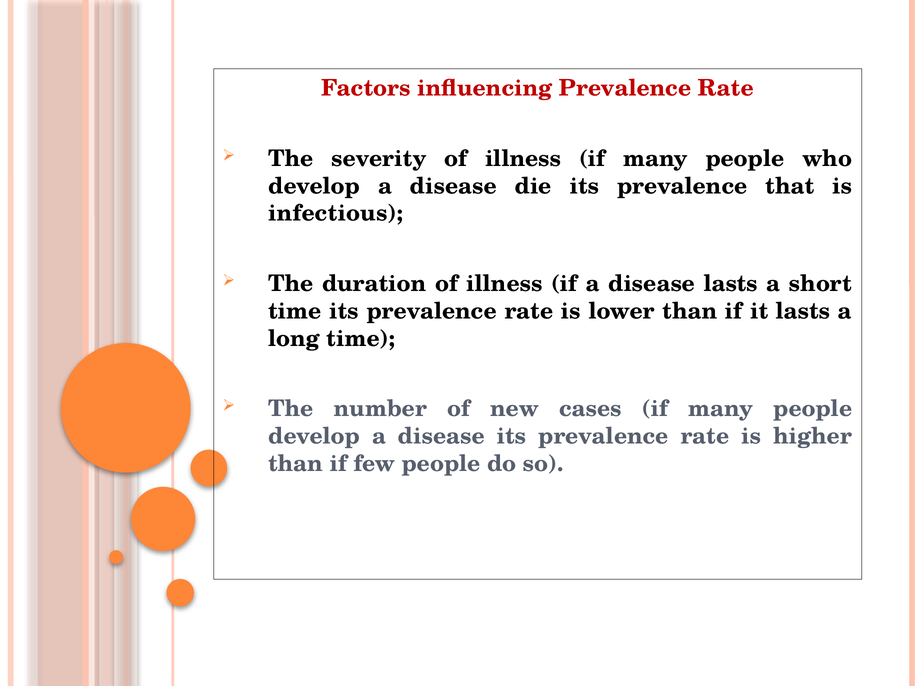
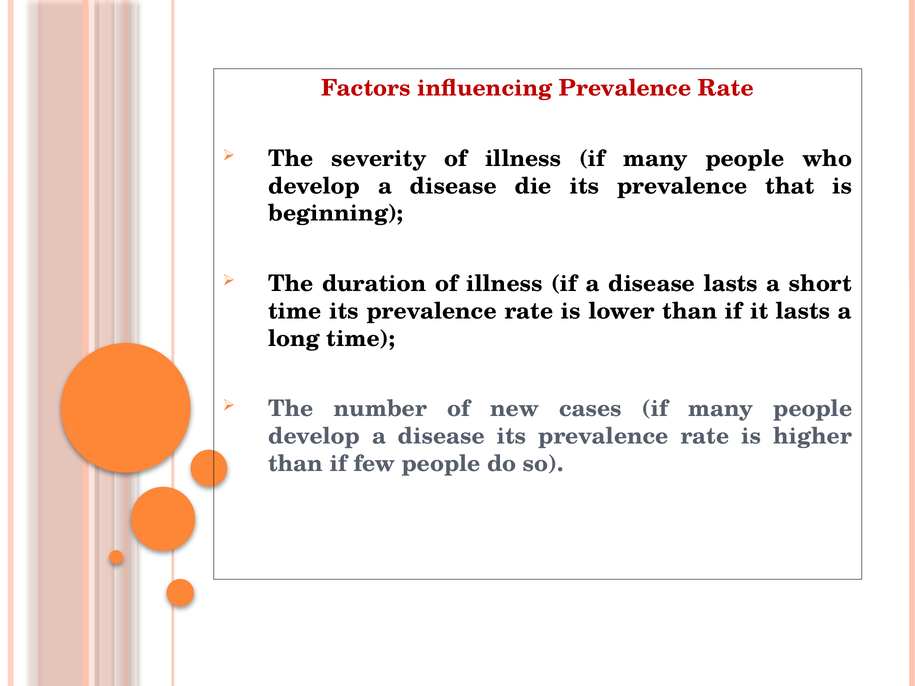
infectious: infectious -> beginning (336, 214)
